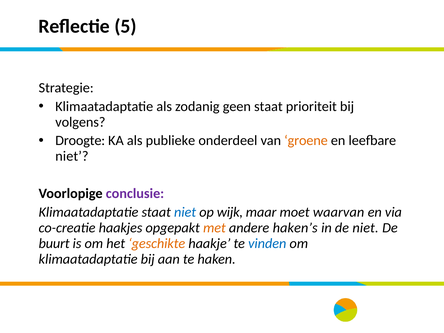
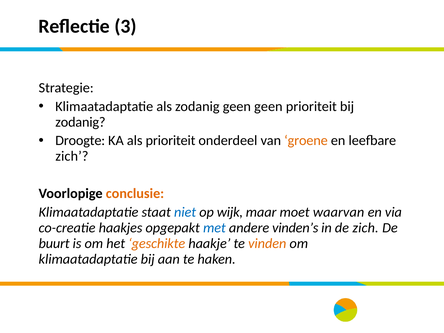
5: 5 -> 3 (126, 26)
geen staat: staat -> geen (268, 106)
volgens: volgens -> zodanig (80, 122)
als publieke: publieke -> prioriteit (171, 141)
niet: niet -> zich (72, 156)
conclusie colour: purple -> orange (135, 194)
met colour: orange -> blue (214, 228)
haken’s: haken’s -> vinden’s (295, 228)
de niet: niet -> zich (366, 228)
vinden colour: blue -> orange (267, 243)
